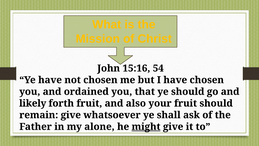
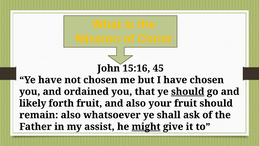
54: 54 -> 45 (158, 68)
should underline: none -> present (188, 91)
remain give: give -> also (71, 115)
alone: alone -> assist (99, 126)
